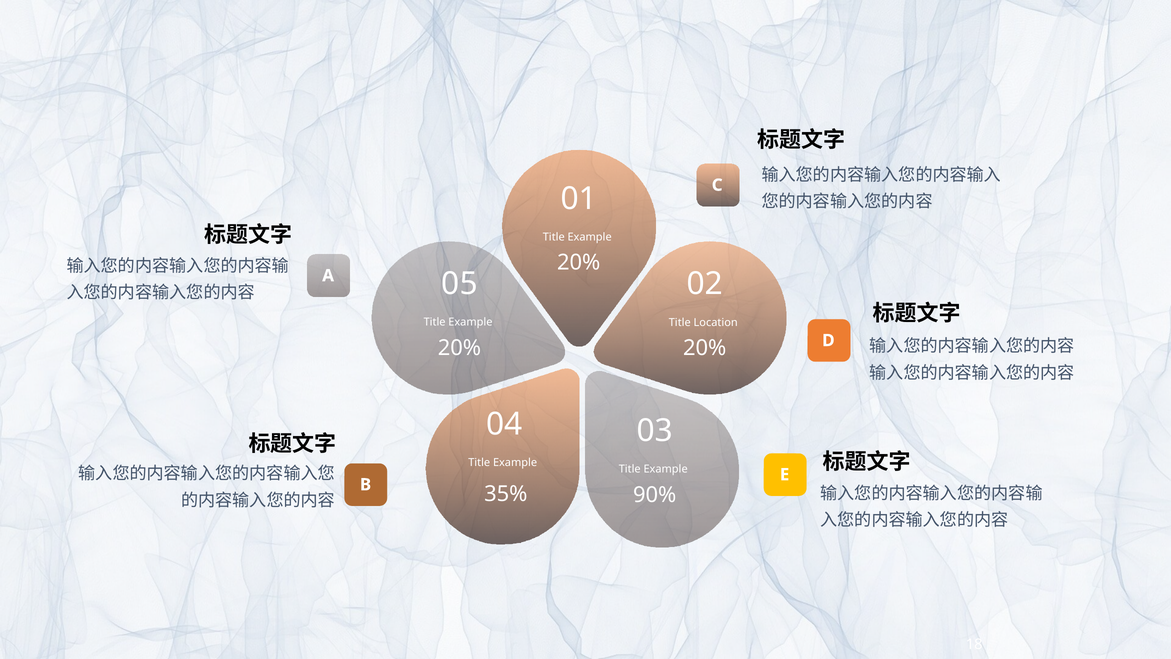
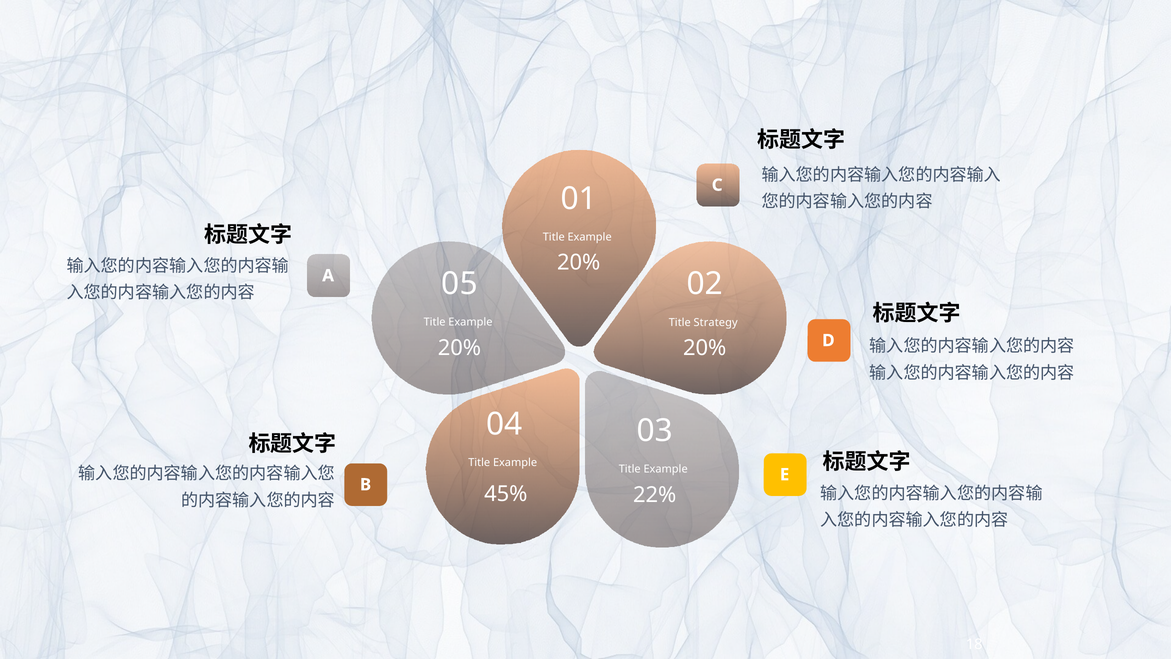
Location: Location -> Strategy (716, 322)
35%: 35% -> 45% (506, 494)
90%: 90% -> 22% (655, 495)
